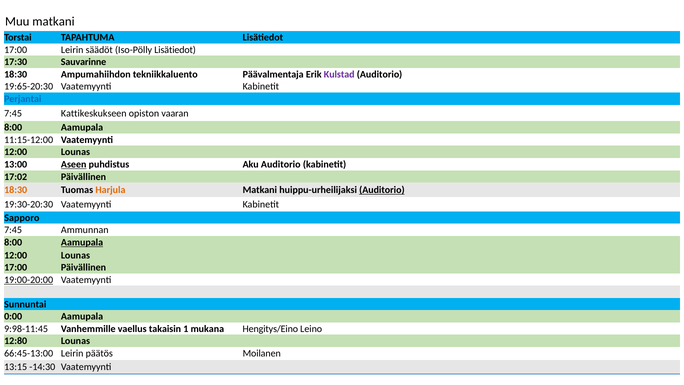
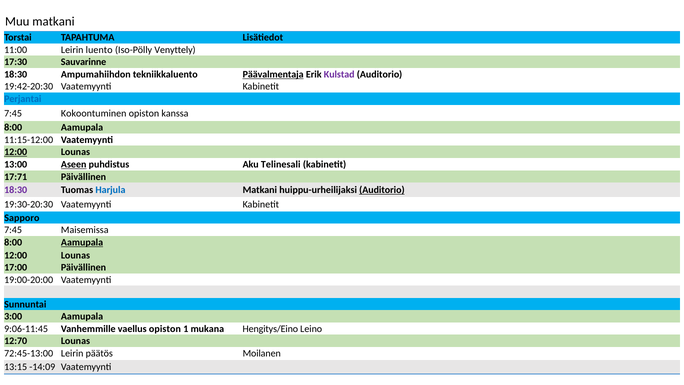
17:00: 17:00 -> 11:00 (16, 50)
säädöt: säädöt -> luento (99, 50)
Iso-Pölly Lisätiedot: Lisätiedot -> Venyttely (175, 50)
Päävalmentaja underline: none -> present (273, 74)
19:65-20:30: 19:65-20:30 -> 19:42-20:30 (29, 87)
Kattikeskukseen: Kattikeskukseen -> Kokoontuminen (94, 113)
vaaran: vaaran -> kanssa (175, 113)
12:00 underline: none -> present (16, 152)
Aku Auditorio: Auditorio -> Telinesali (281, 164)
17:02: 17:02 -> 17:71 (16, 177)
18:30 colour: orange -> purple (16, 190)
Harjula colour: orange -> blue (110, 190)
Ammunnan: Ammunnan -> Maisemissa (85, 230)
19:00-20:00 underline: present -> none (29, 280)
0:00: 0:00 -> 3:00 (13, 316)
9:98-11:45: 9:98-11:45 -> 9:06-11:45 (26, 329)
vaellus takaisin: takaisin -> opiston (165, 329)
12:80: 12:80 -> 12:70 (16, 341)
66:45-13:00: 66:45-13:00 -> 72:45-13:00 (29, 353)
-14:30: -14:30 -> -14:09 (42, 367)
